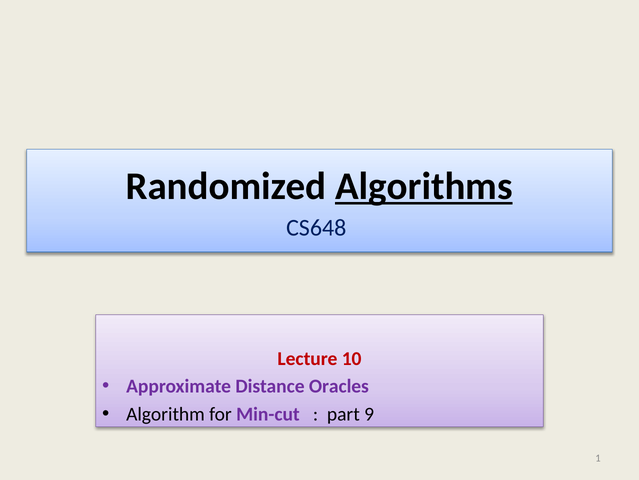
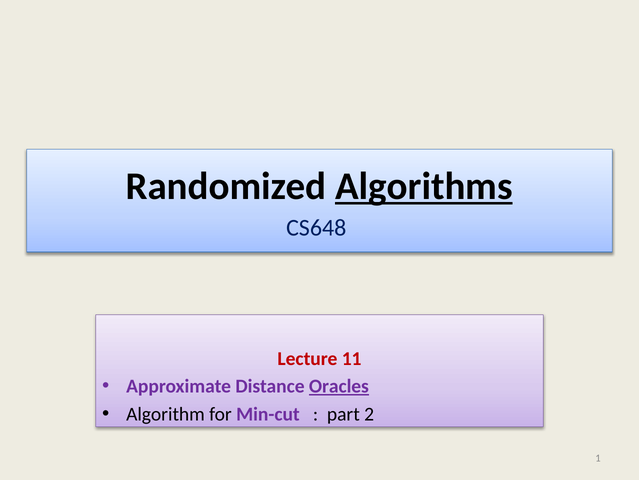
10: 10 -> 11 (352, 358)
Oracles underline: none -> present (339, 386)
9: 9 -> 2 (369, 413)
